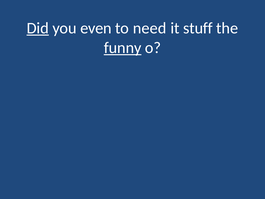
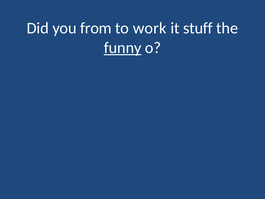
Did underline: present -> none (38, 28)
even: even -> from (96, 28)
need: need -> work (150, 28)
